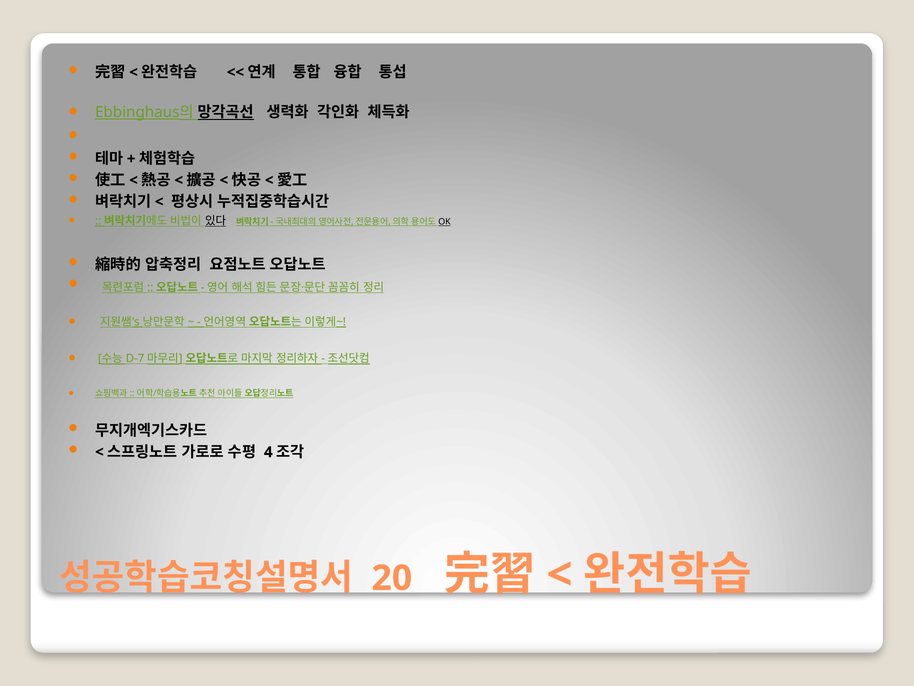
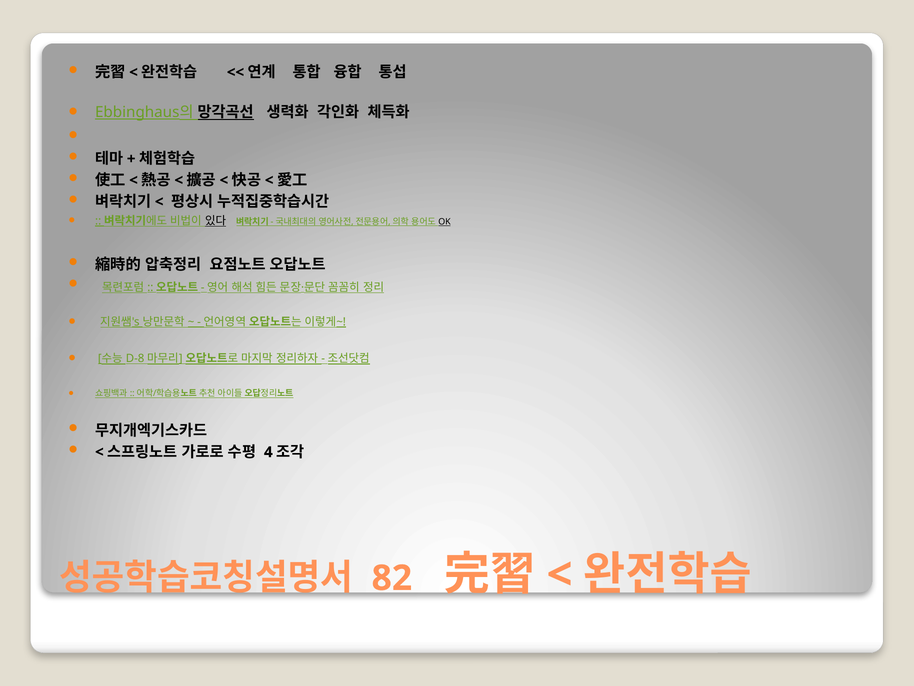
D-7: D-7 -> D-8 (135, 358)
20: 20 -> 82 (392, 578)
